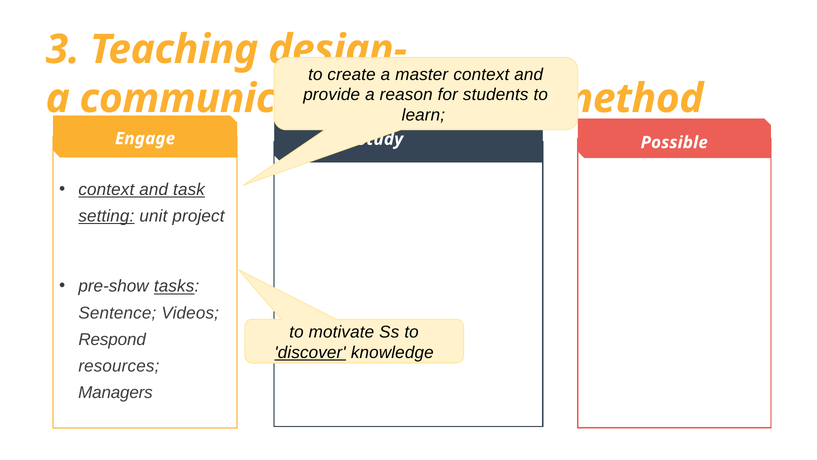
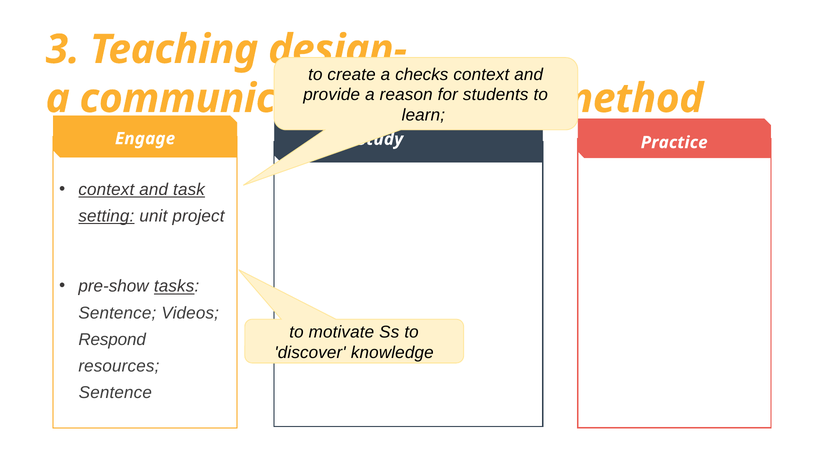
master: master -> checks (422, 74)
Possible: Possible -> Practice (674, 142)
discover underline: present -> none (310, 352)
Managers: Managers -> Sentence (115, 392)
